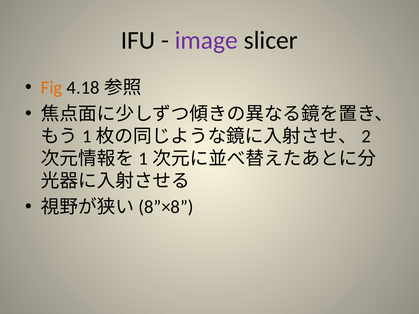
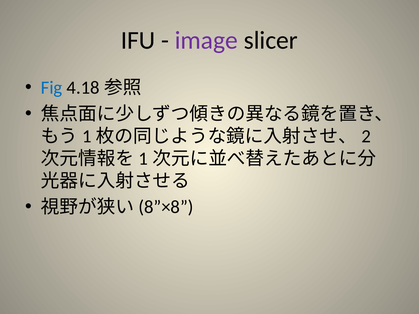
Fig colour: orange -> blue (52, 88)
